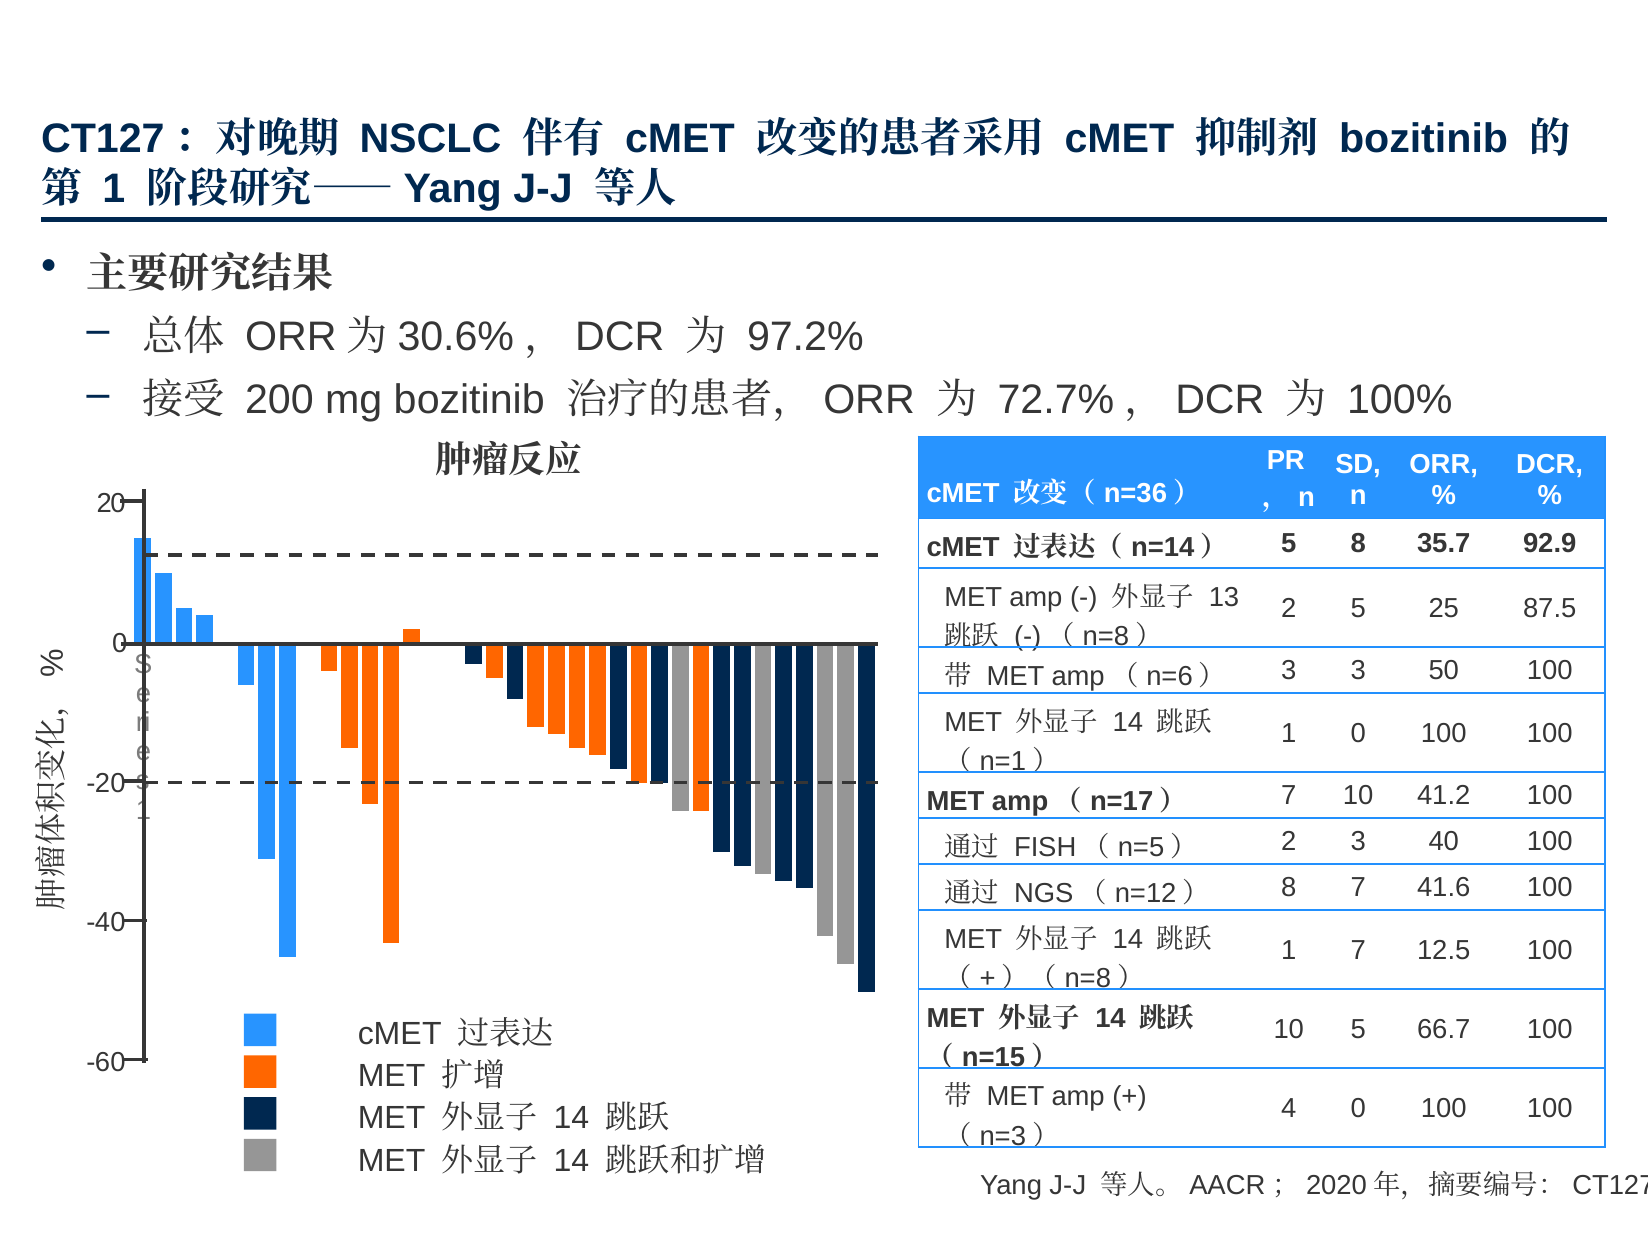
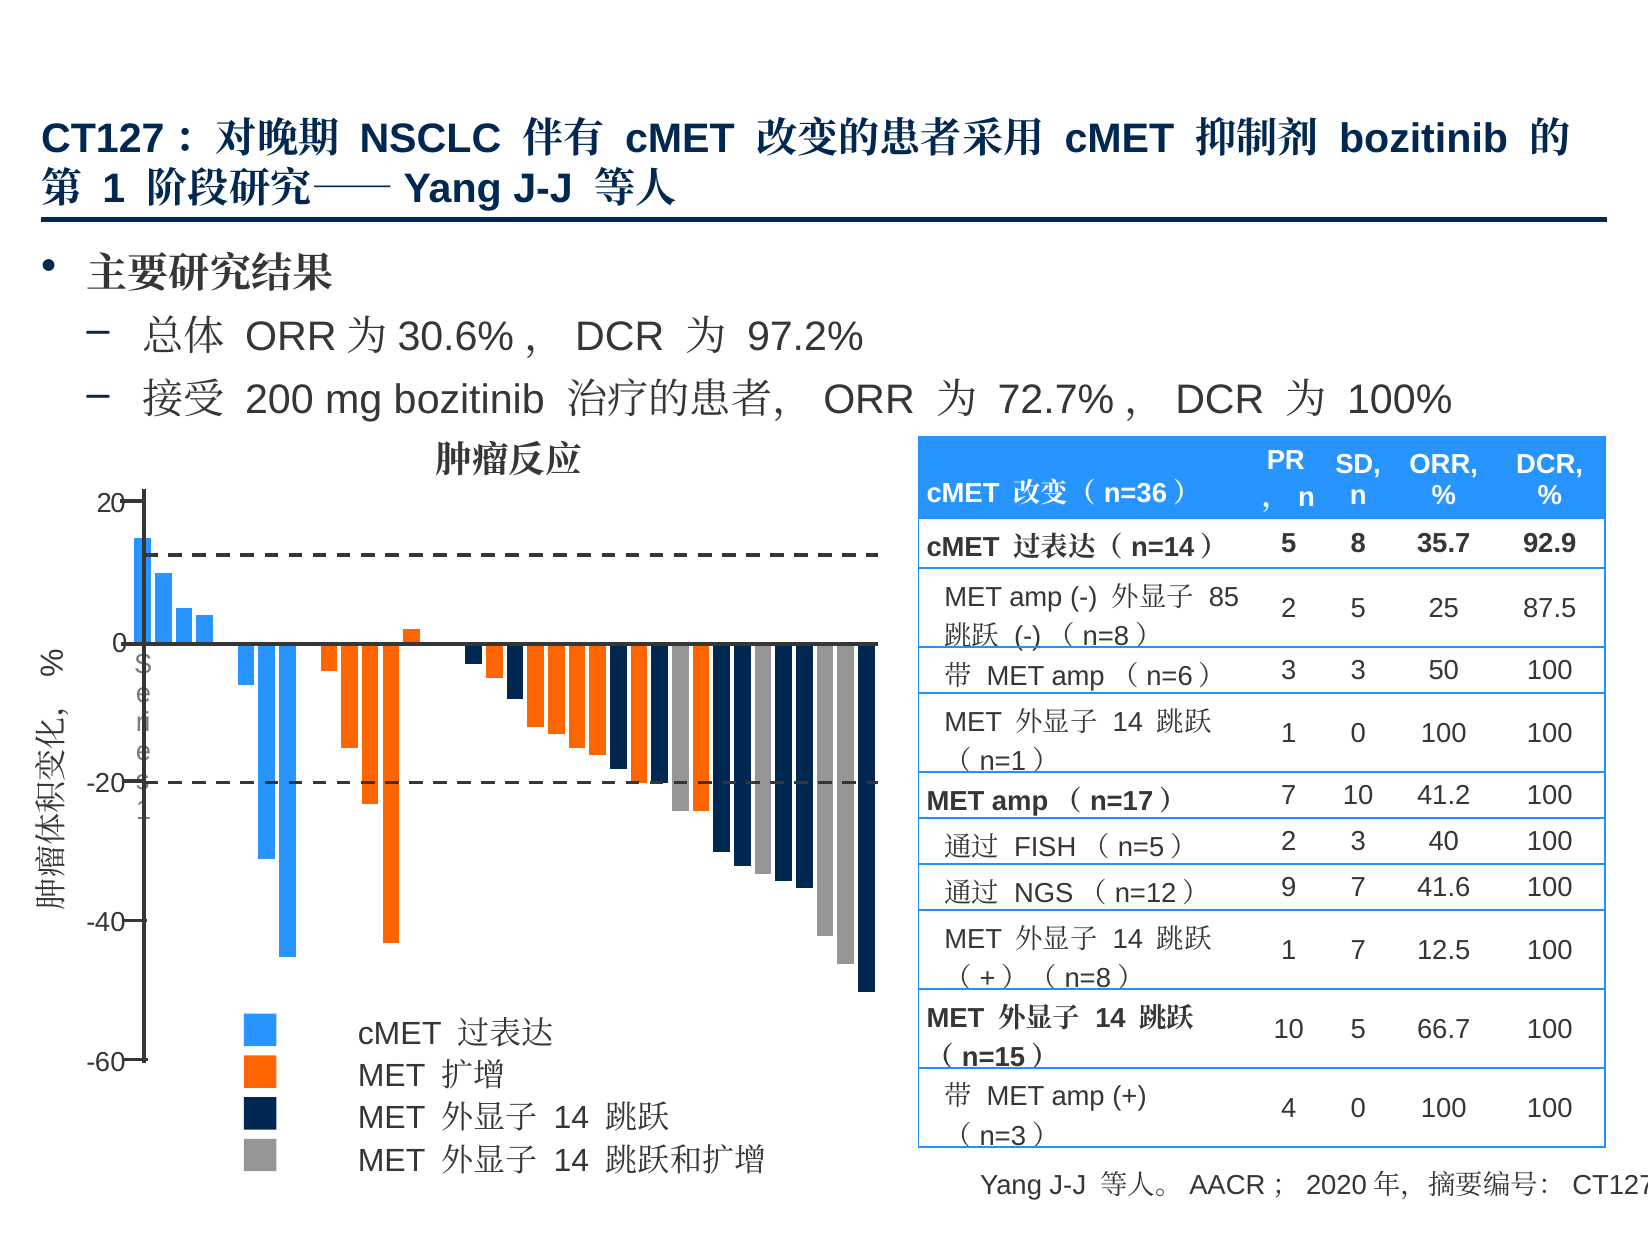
13: 13 -> 85 (1224, 597)
8: 8 -> 9 (1289, 888)
